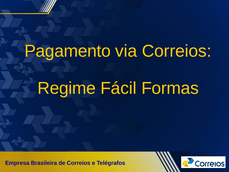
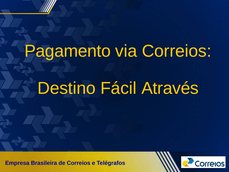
Regime: Regime -> Destino (67, 88)
Formas: Formas -> Através (170, 88)
